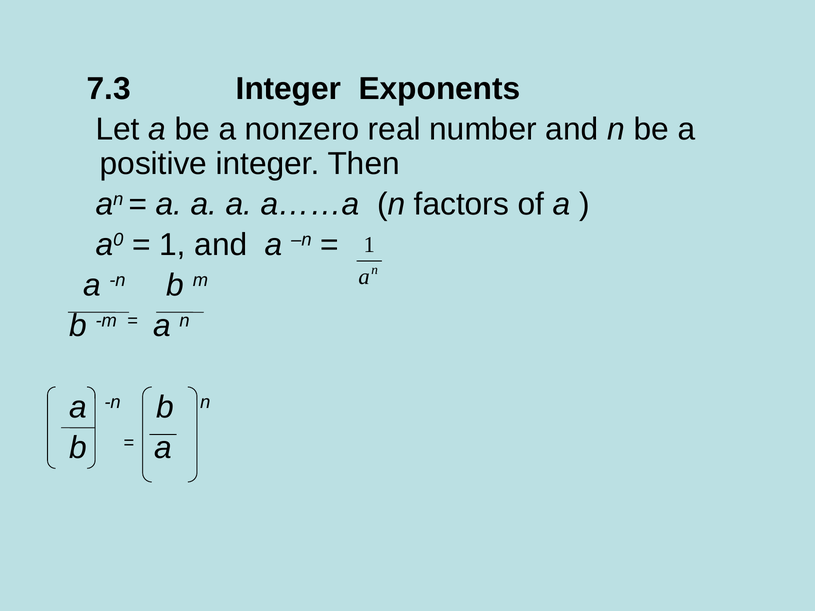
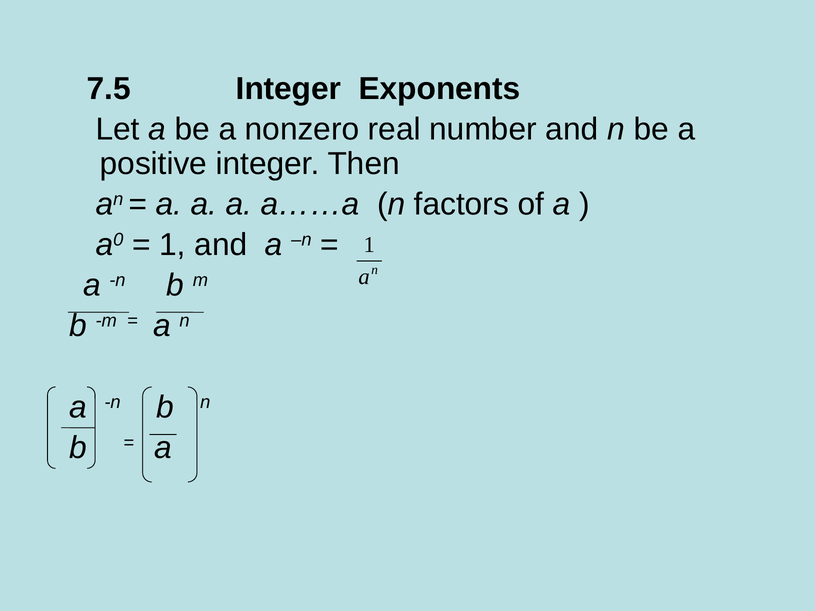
7.3: 7.3 -> 7.5 (109, 89)
